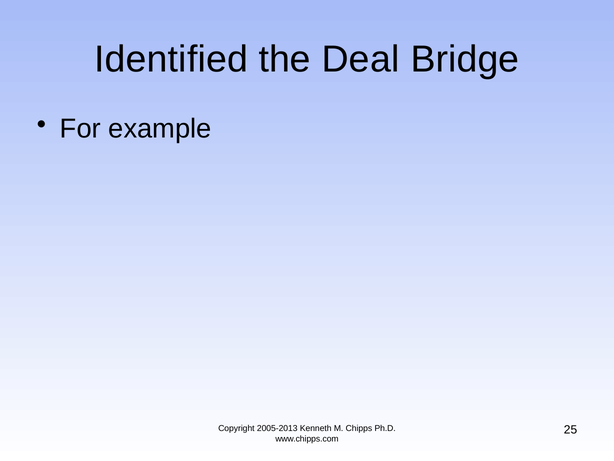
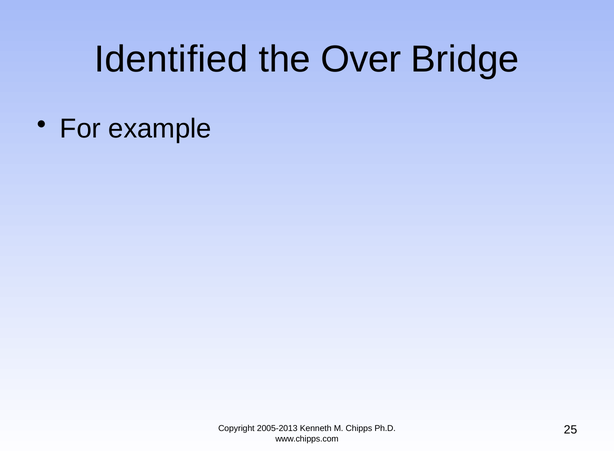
Deal: Deal -> Over (361, 59)
